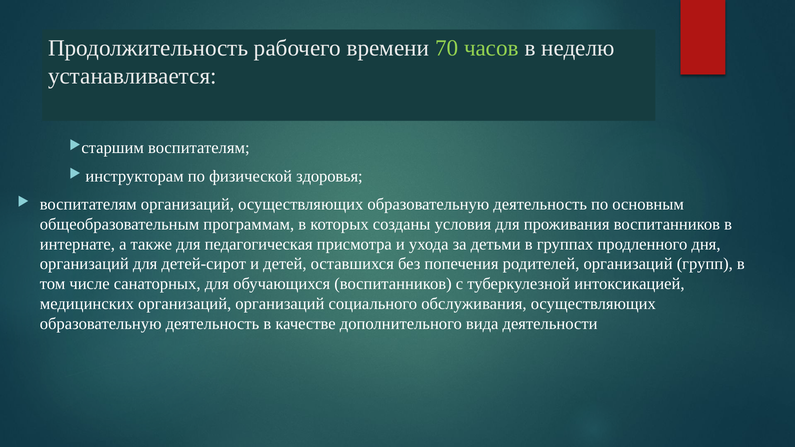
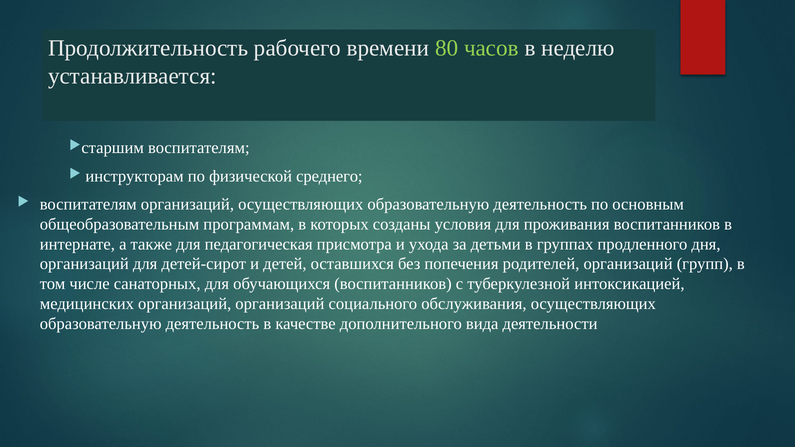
70: 70 -> 80 (447, 48)
здоровья: здоровья -> среднего (329, 176)
